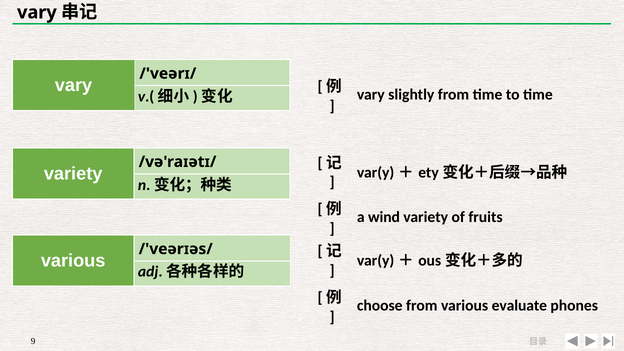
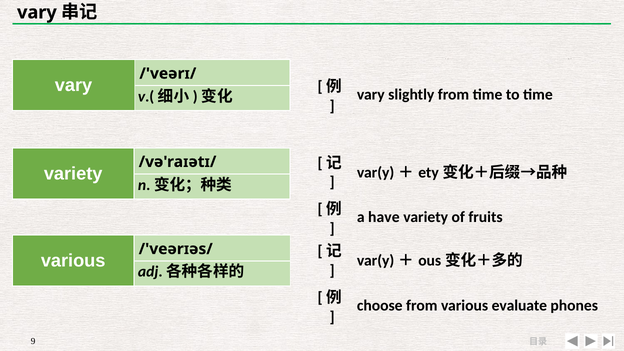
wind: wind -> have (384, 217)
